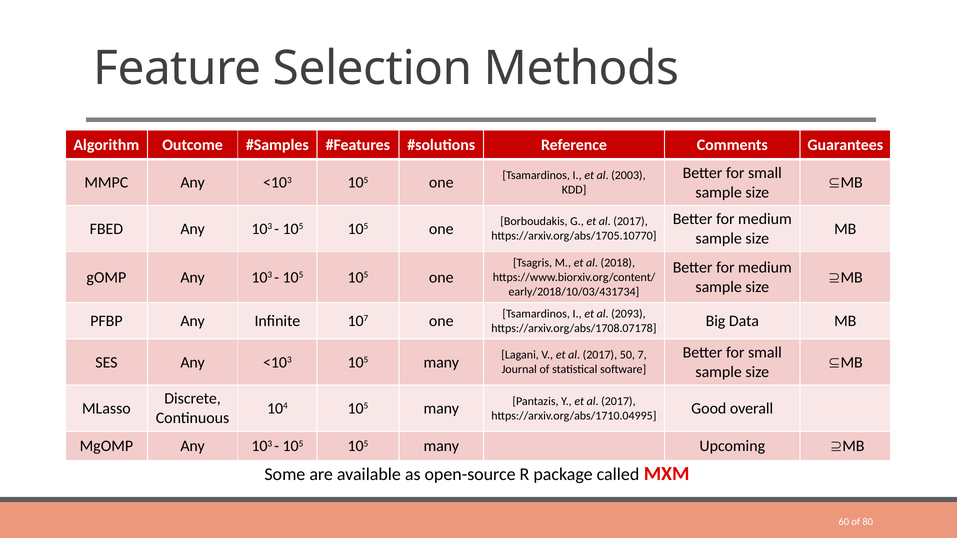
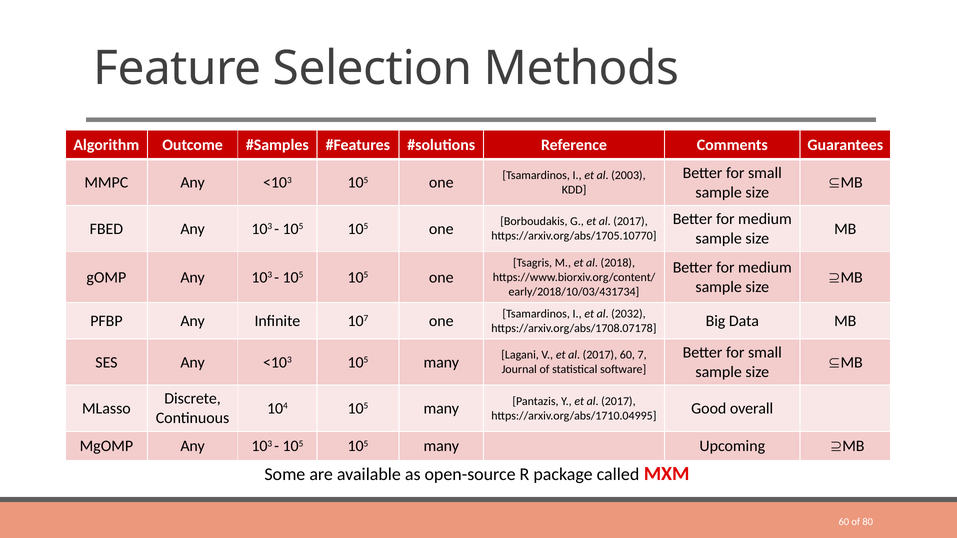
2093: 2093 -> 2032 (628, 314)
2017 50: 50 -> 60 (627, 355)
